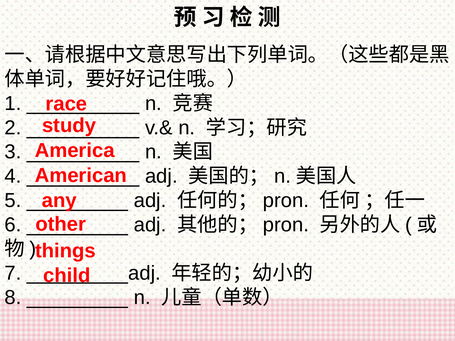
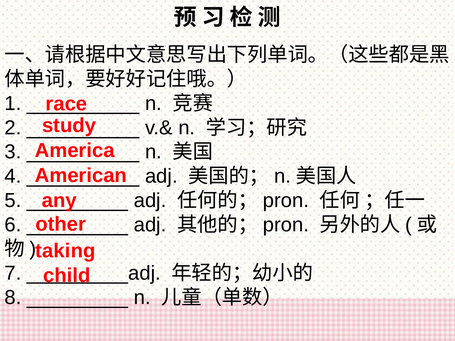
things: things -> taking (65, 251)
